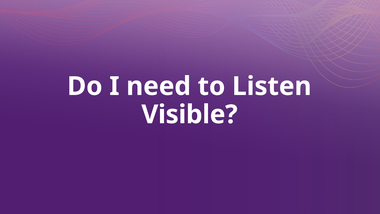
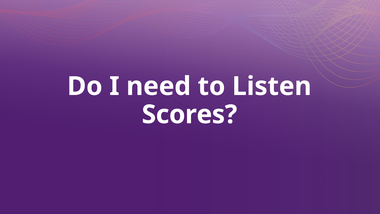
Visible: Visible -> Scores (189, 114)
